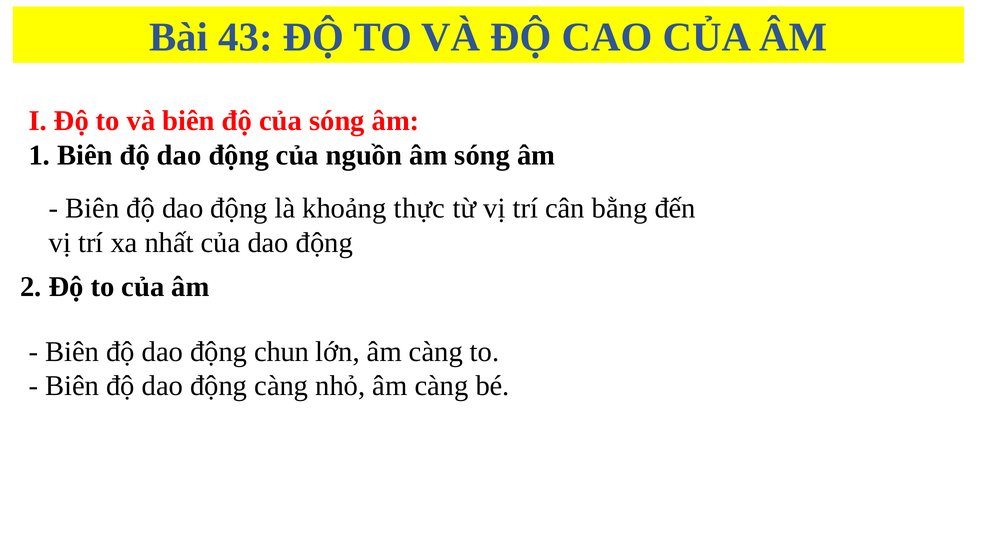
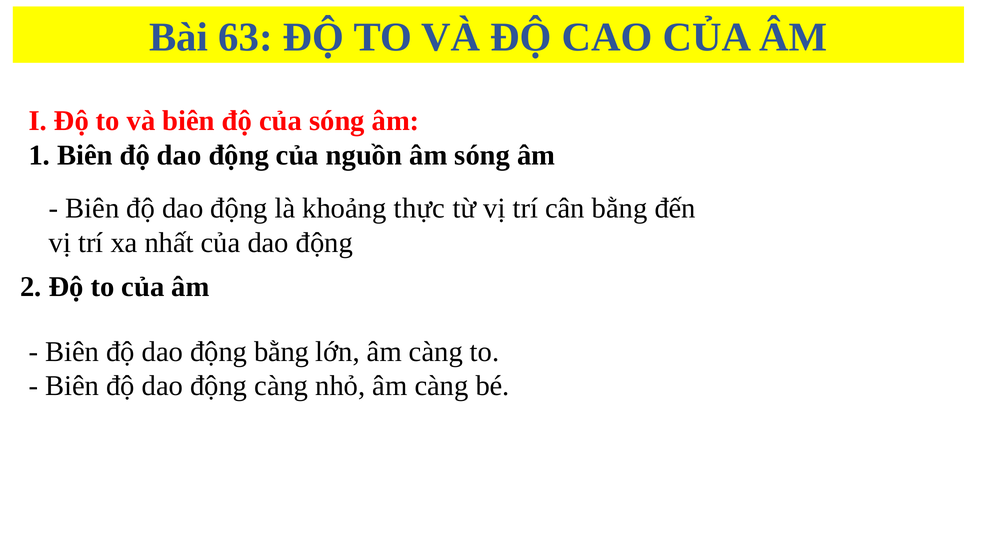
43: 43 -> 63 (246, 37)
động chun: chun -> bằng (282, 351)
